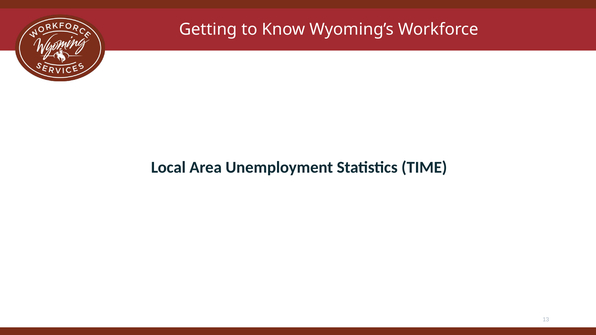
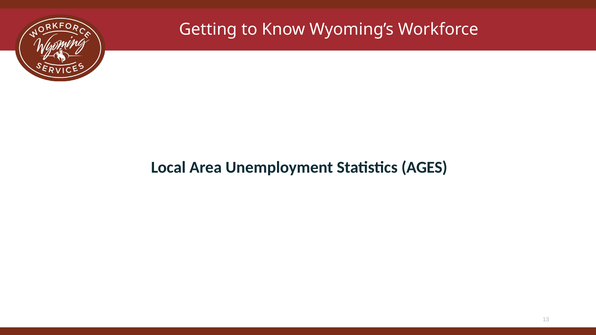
TIME: TIME -> AGES (424, 167)
